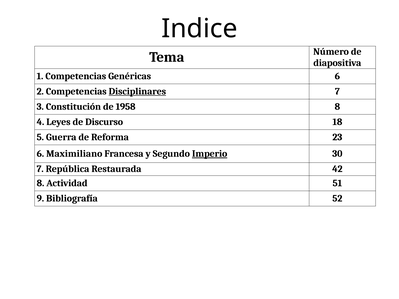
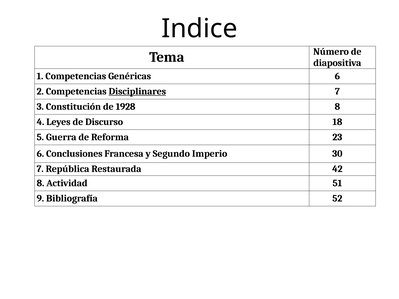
1958: 1958 -> 1928 (126, 107)
Maximiliano: Maximiliano -> Conclusiones (74, 154)
Imperio underline: present -> none (210, 154)
